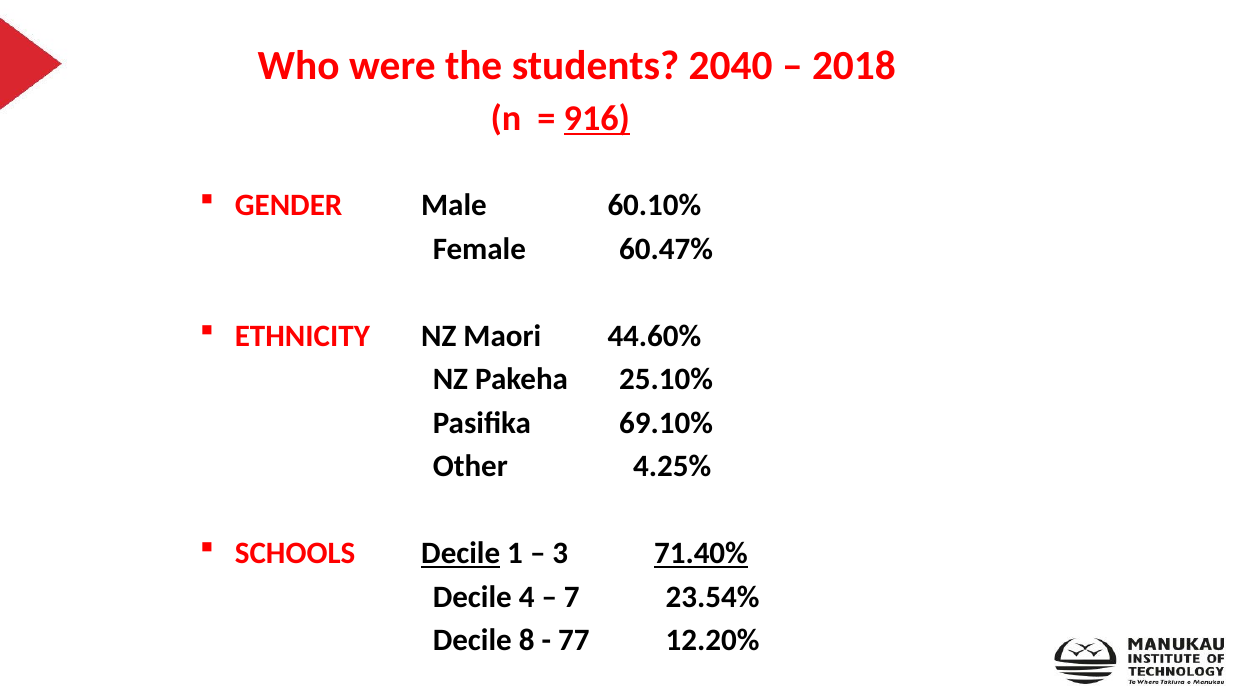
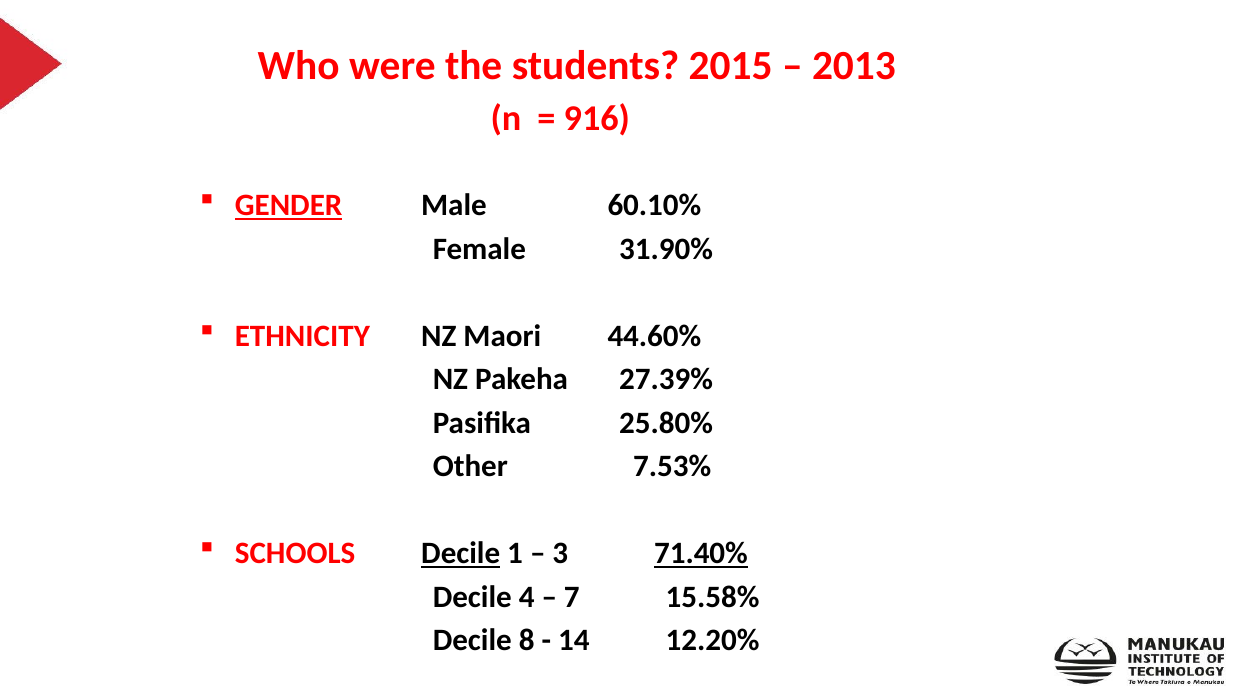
2040: 2040 -> 2015 (731, 66)
2018: 2018 -> 2013 (854, 66)
916 underline: present -> none (597, 118)
GENDER underline: none -> present (289, 206)
60.47%: 60.47% -> 31.90% (666, 249)
25.10%: 25.10% -> 27.39% (666, 379)
69.10%: 69.10% -> 25.80% (666, 423)
4.25%: 4.25% -> 7.53% (672, 466)
23.54%: 23.54% -> 15.58% (713, 597)
77: 77 -> 14 (574, 640)
